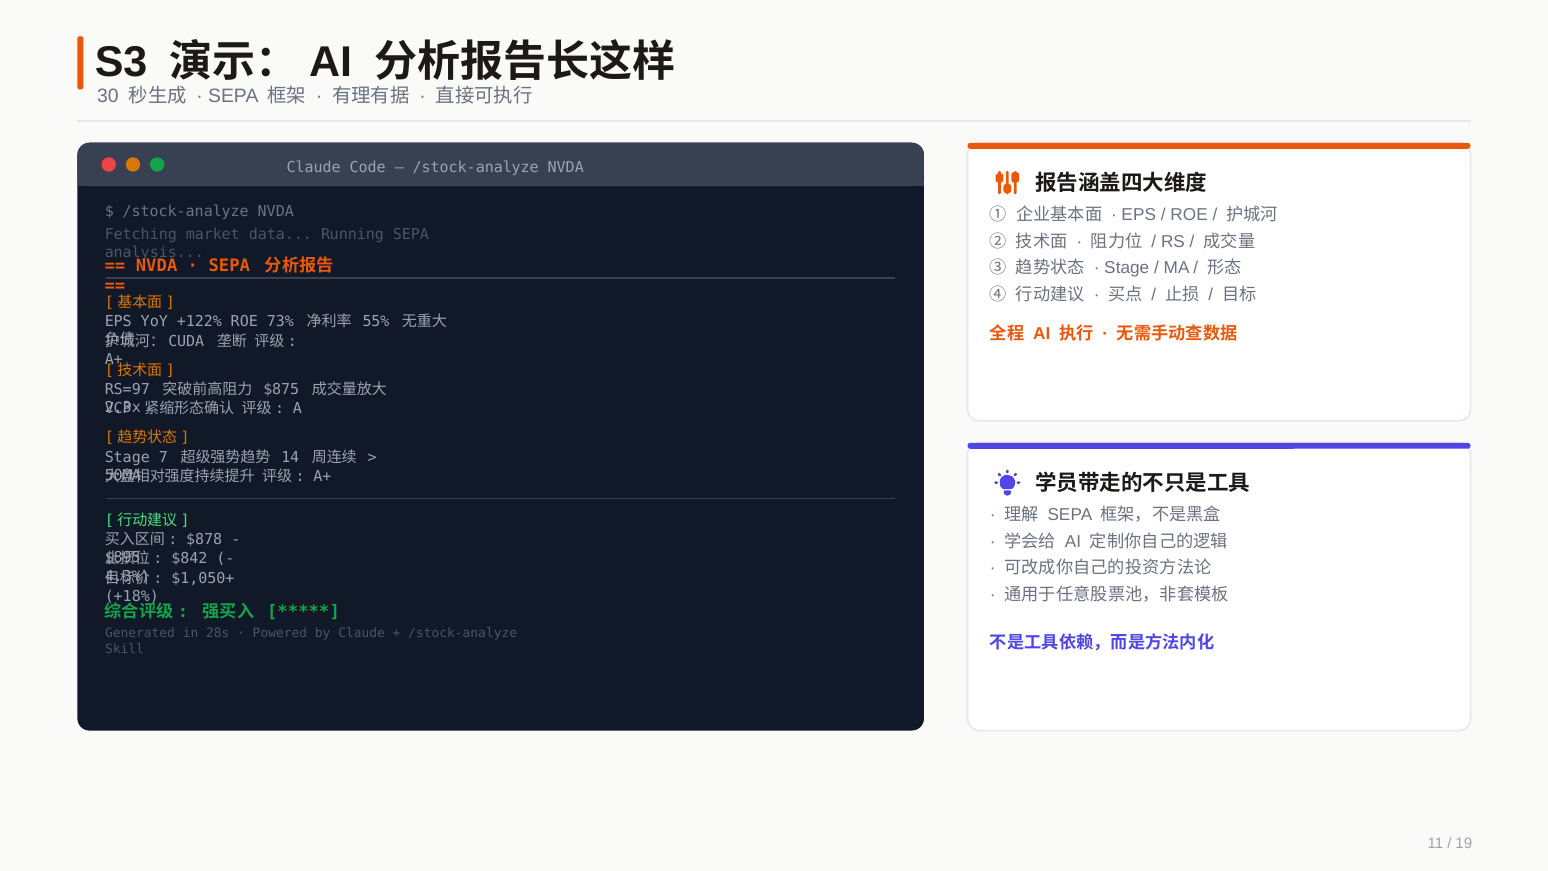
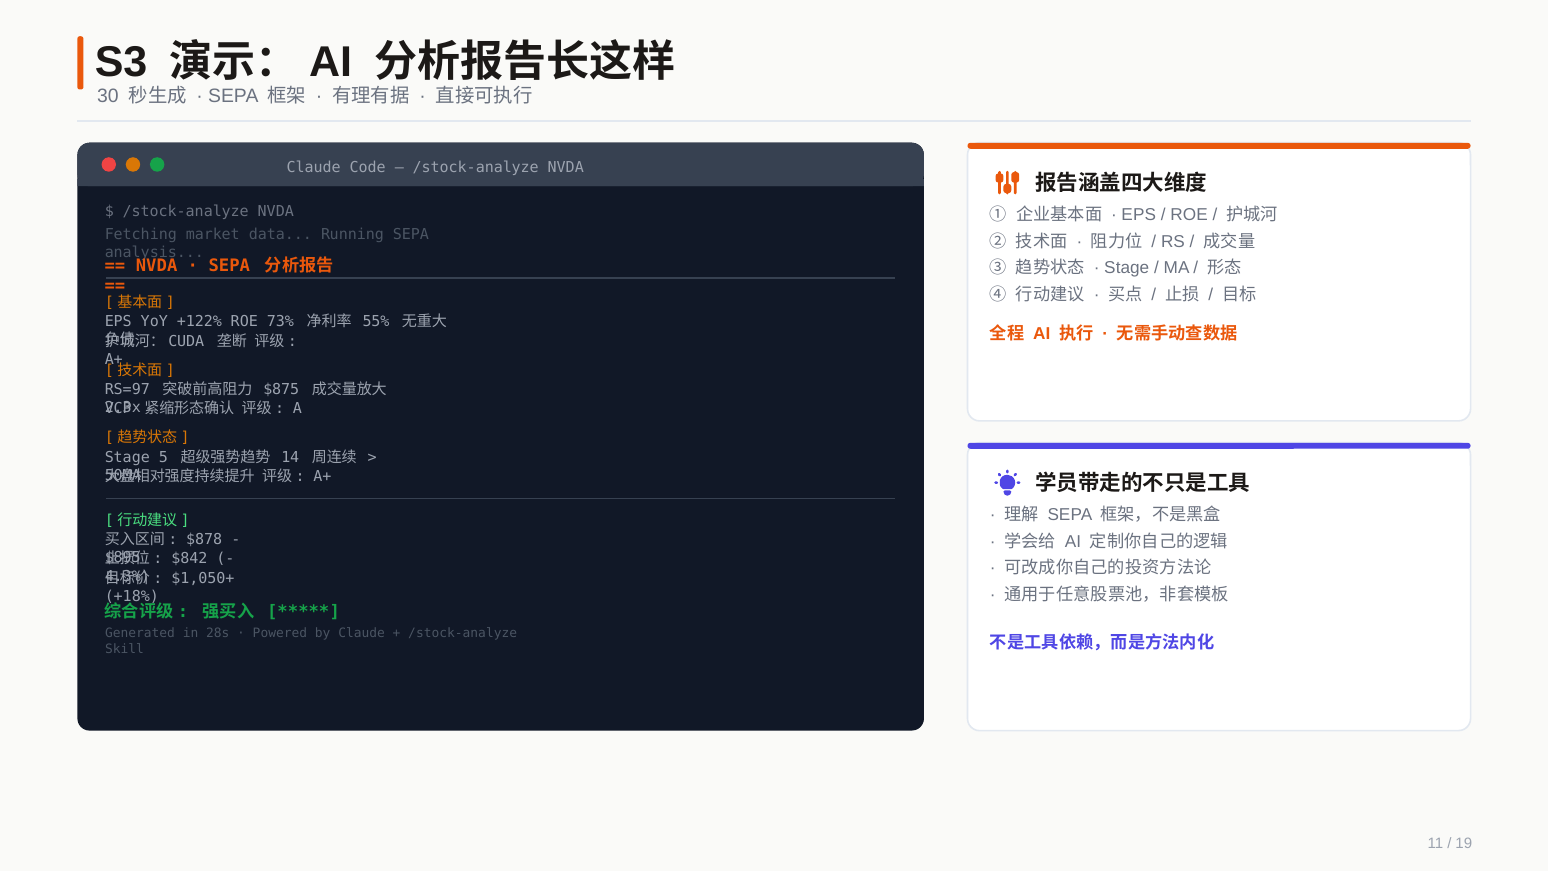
7: 7 -> 5 (163, 457)
